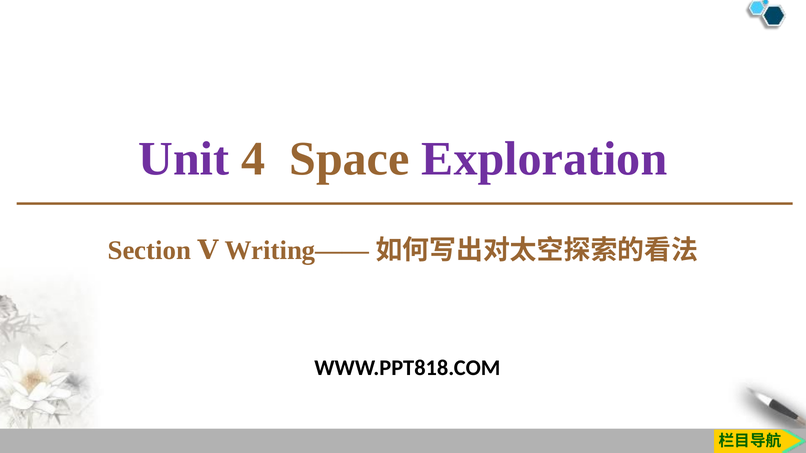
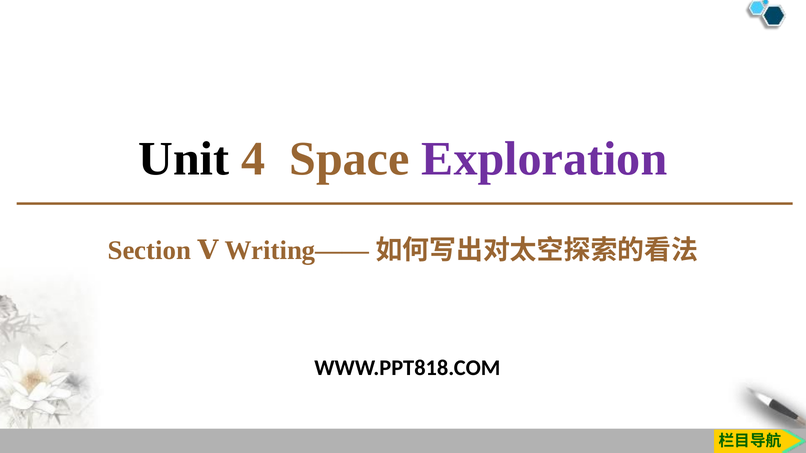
Unit colour: purple -> black (184, 159)
